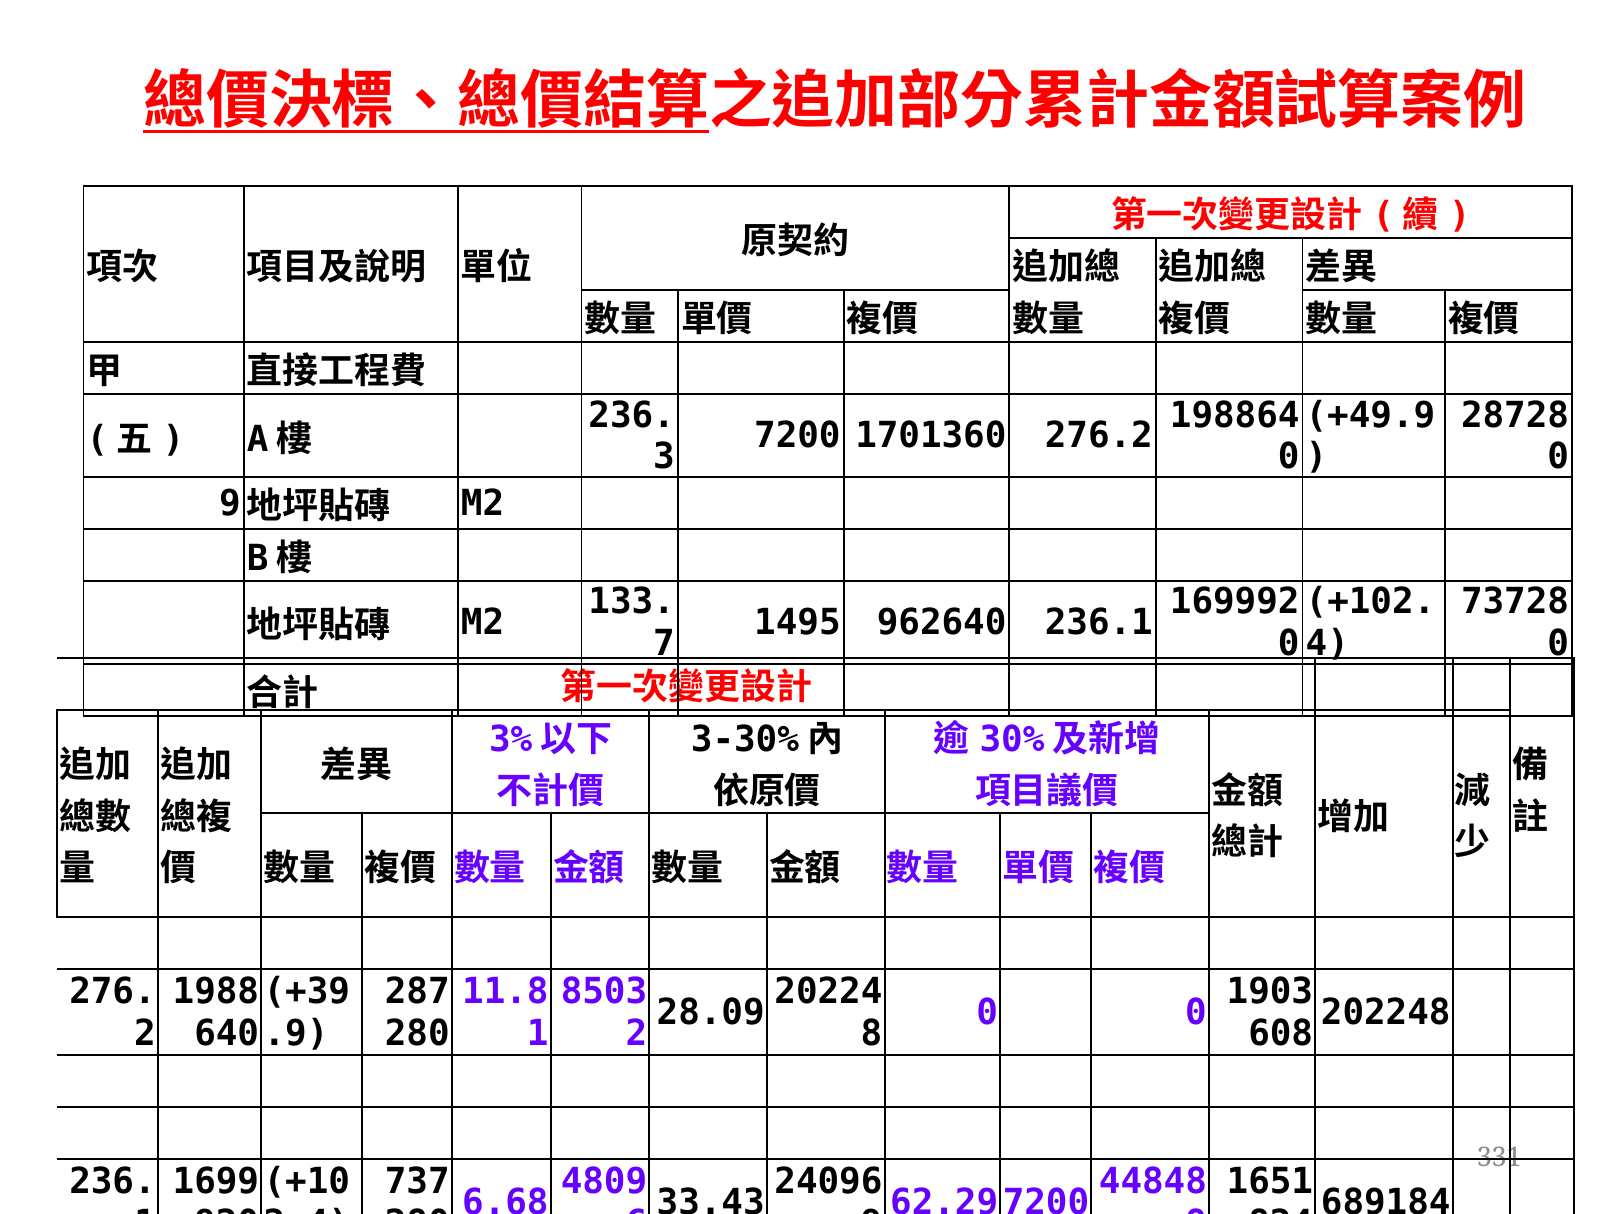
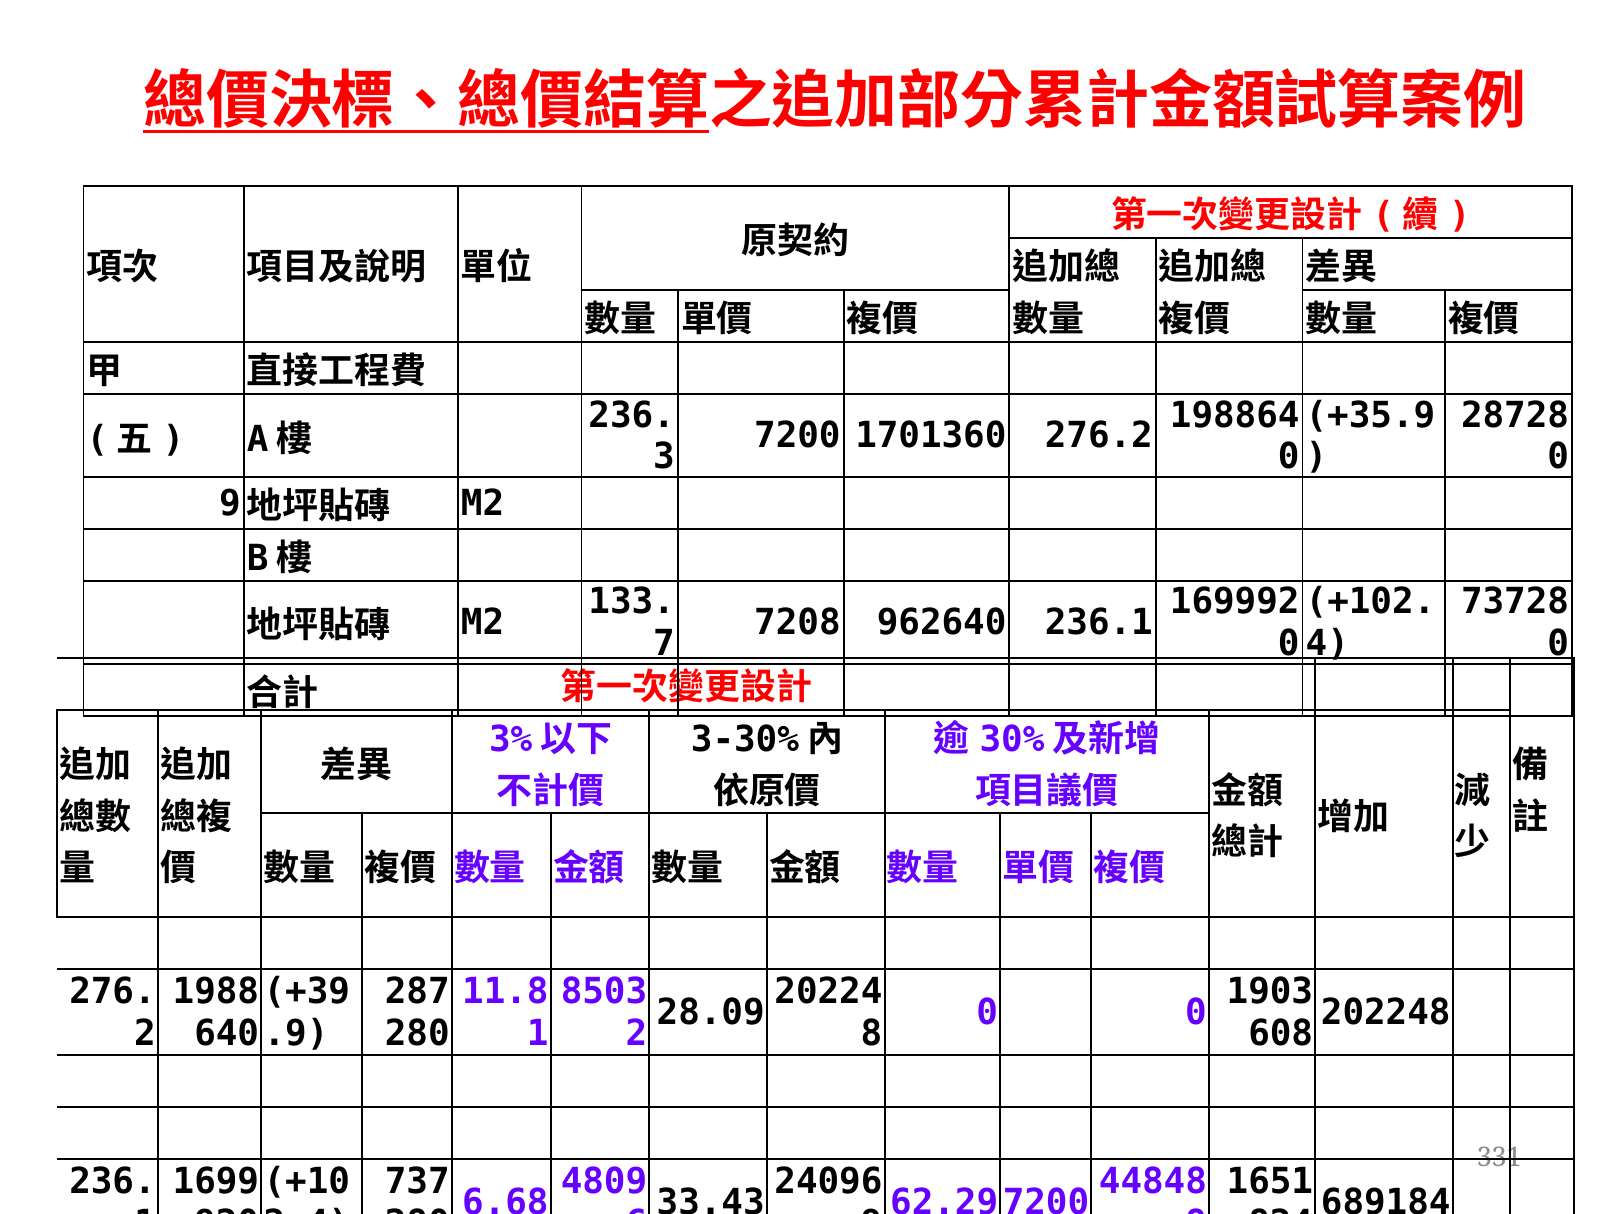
+49.9: +49.9 -> +35.9 (1370, 415)
1495: 1495 -> 7208 (797, 623)
